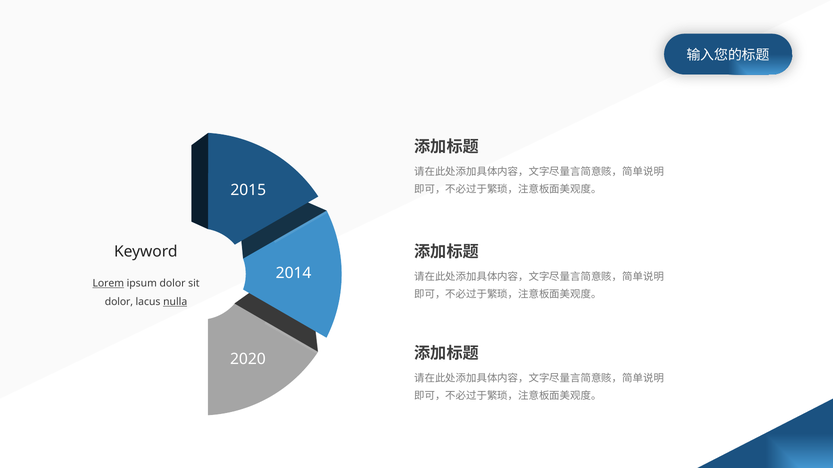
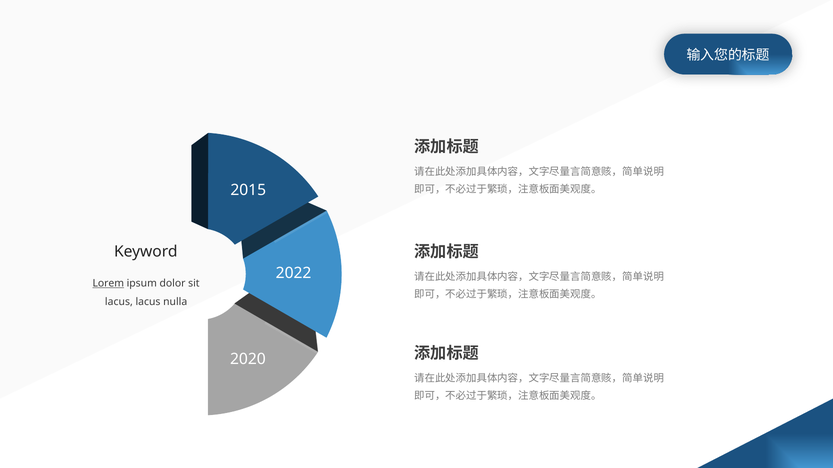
2014: 2014 -> 2022 (294, 273)
dolor: dolor -> lacus (119, 302)
nulla underline: present -> none (175, 302)
